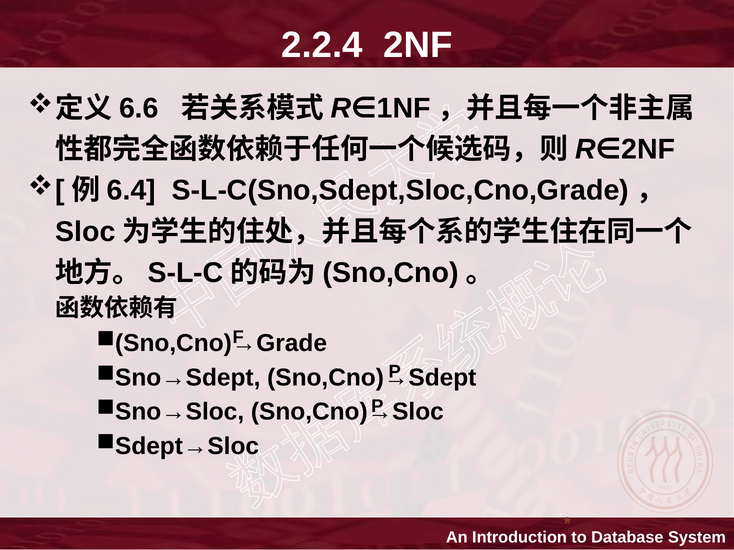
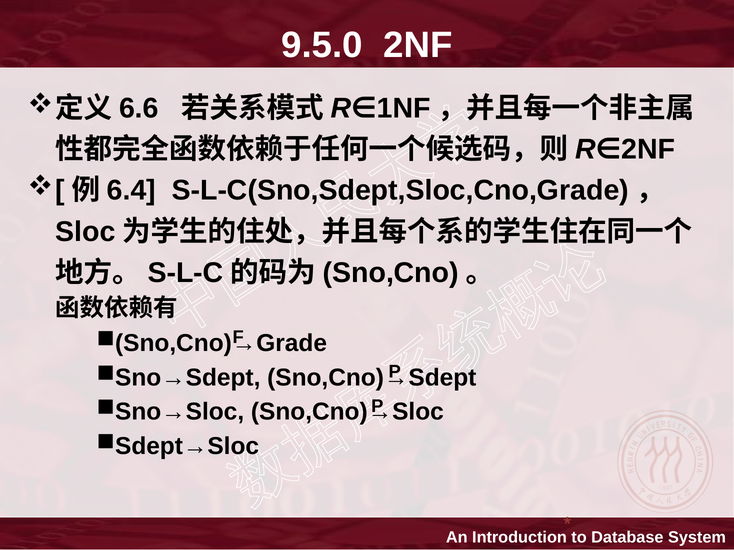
2.2.4: 2.2.4 -> 9.5.0 (322, 45)
